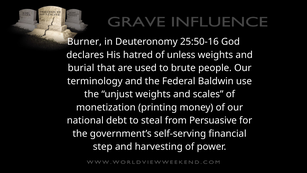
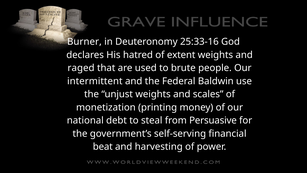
25:50-16: 25:50-16 -> 25:33-16 (199, 42)
unless: unless -> extent (181, 55)
burial: burial -> raged (81, 68)
terminology: terminology -> intermittent (95, 81)
step: step -> beat (103, 146)
